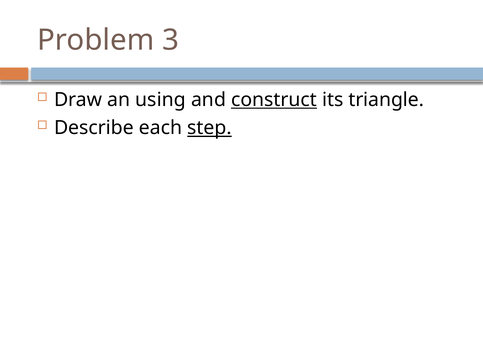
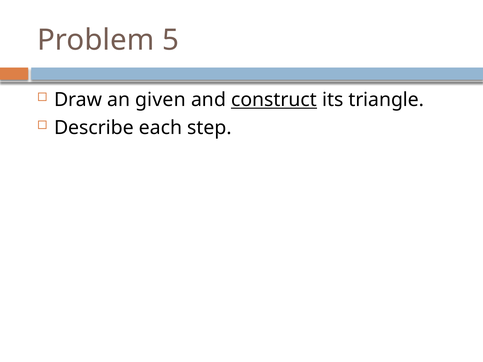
3: 3 -> 5 (171, 40)
using: using -> given (160, 100)
step underline: present -> none (209, 128)
